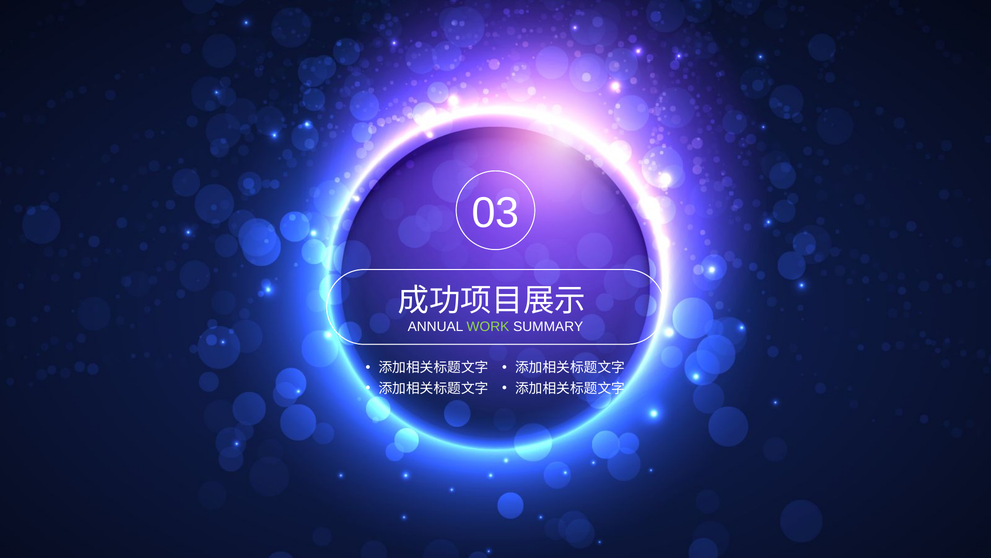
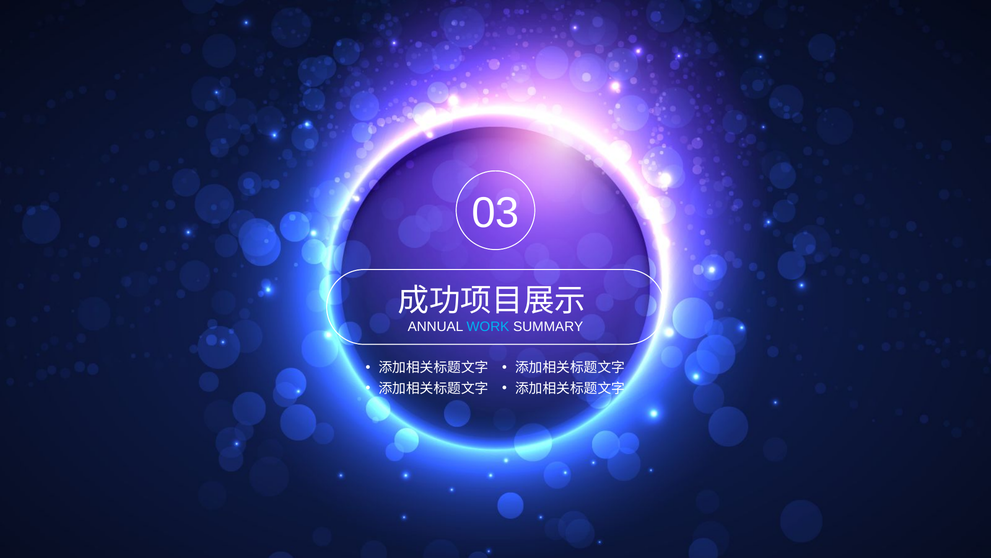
WORK colour: light green -> light blue (488, 326)
